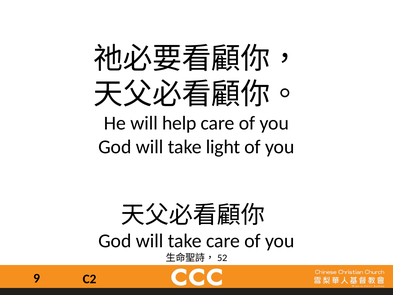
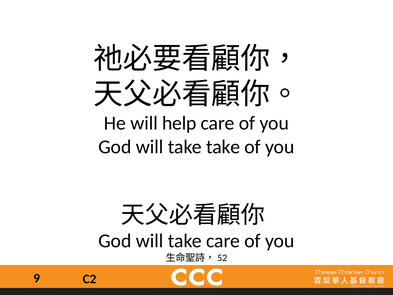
take light: light -> take (223, 147)
